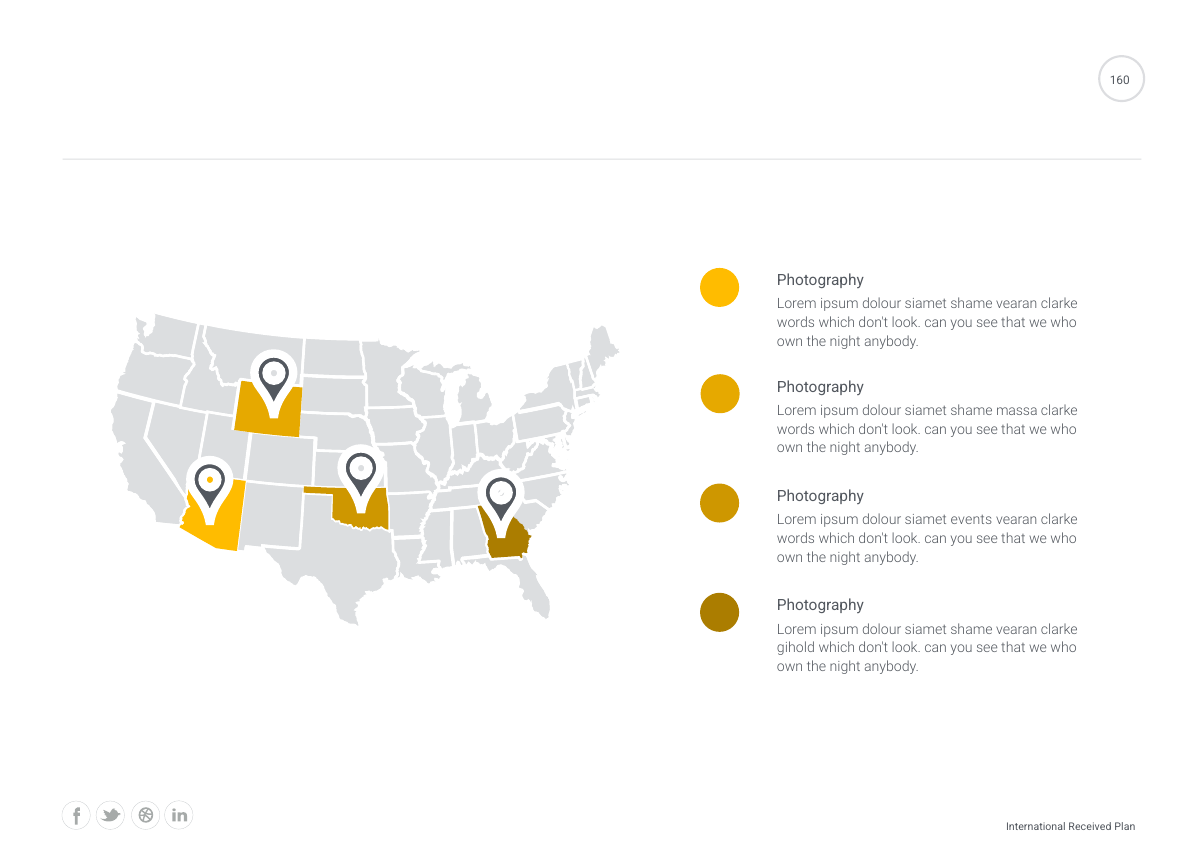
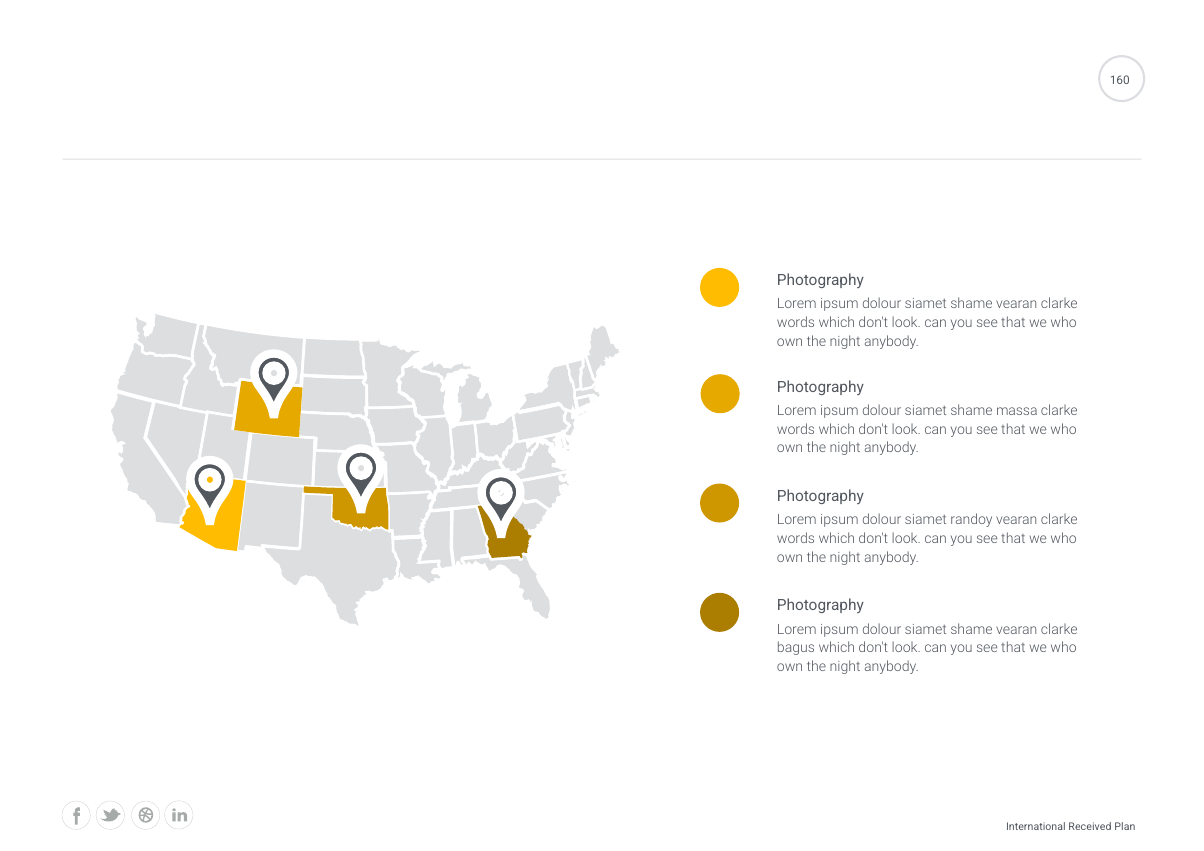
events: events -> randoy (972, 520)
gihold: gihold -> bagus (796, 648)
